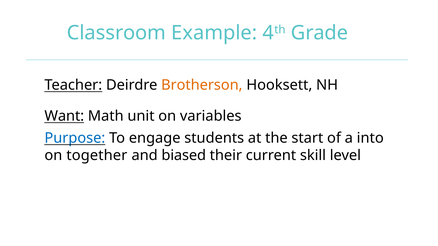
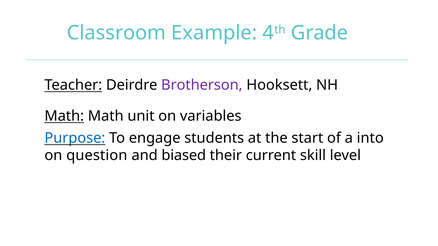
Brotherson colour: orange -> purple (202, 85)
Want: Want -> Math (64, 116)
together: together -> question (97, 156)
